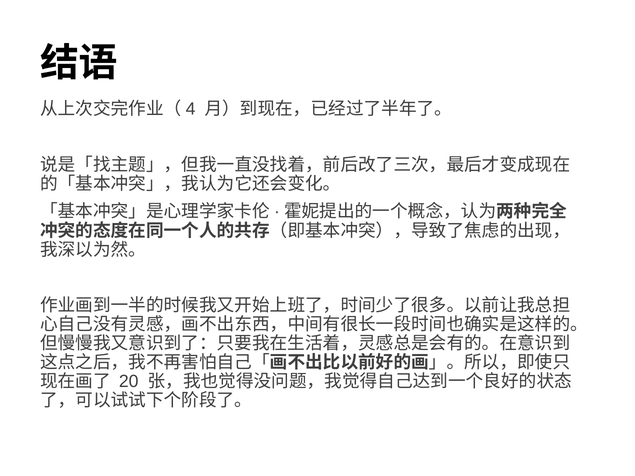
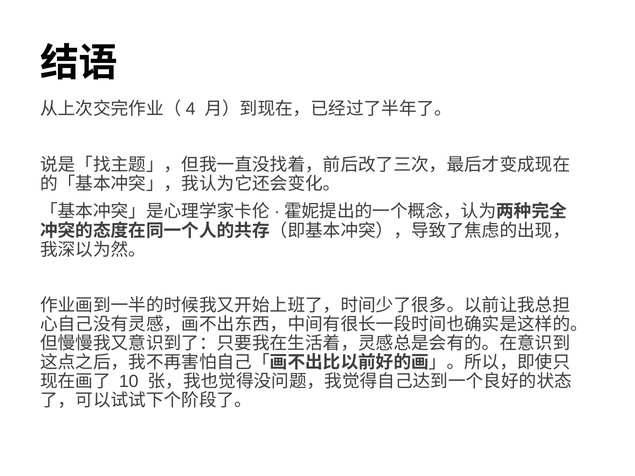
20: 20 -> 10 (129, 382)
